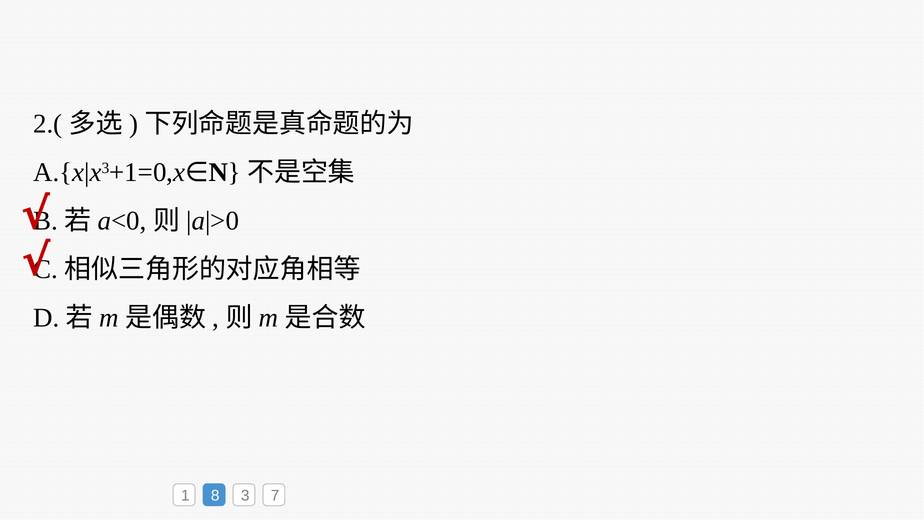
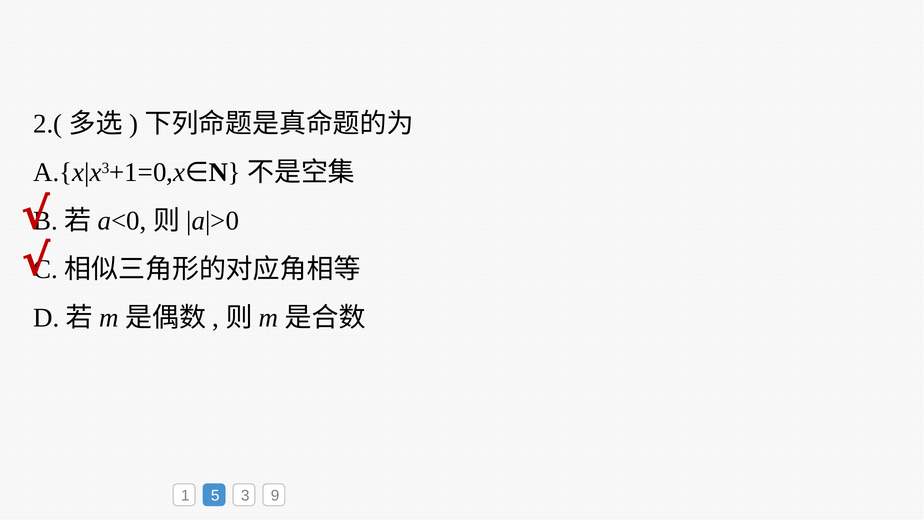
8: 8 -> 5 (215, 496)
7: 7 -> 9 (275, 496)
